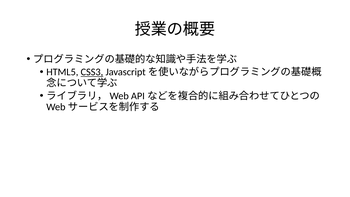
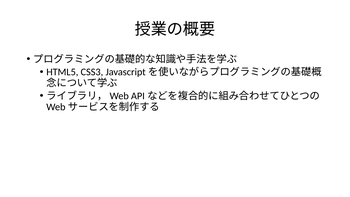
CSS3 underline: present -> none (92, 72)
